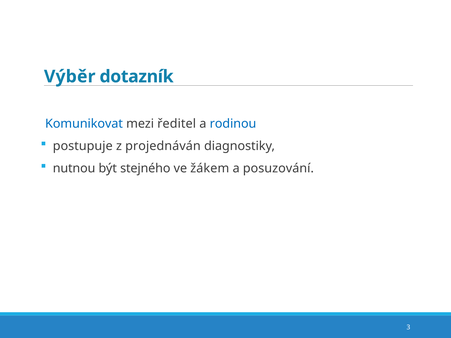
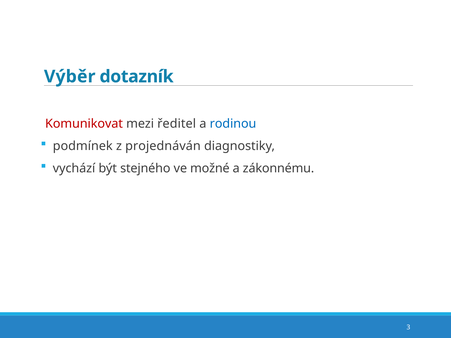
Komunikovat colour: blue -> red (84, 124)
postupuje: postupuje -> podmínek (83, 146)
nutnou: nutnou -> vychází (74, 168)
žákem: žákem -> možné (210, 168)
posuzování: posuzování -> zákonnému (278, 168)
